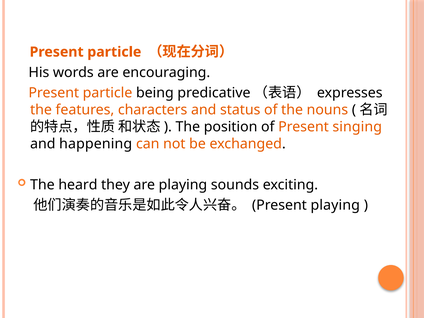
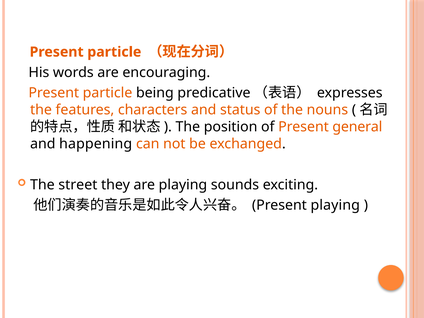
singing: singing -> general (357, 127)
heard: heard -> street (78, 185)
